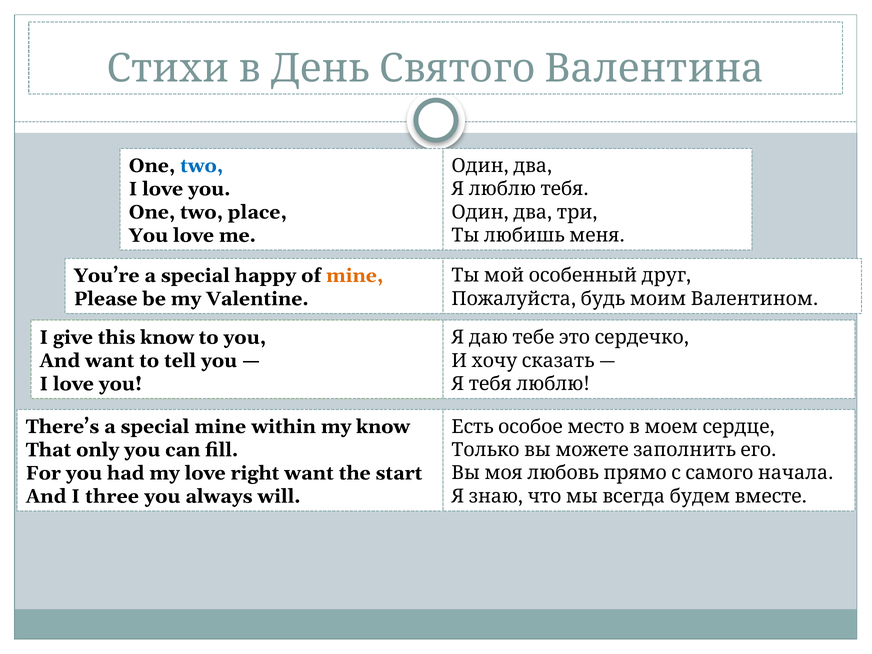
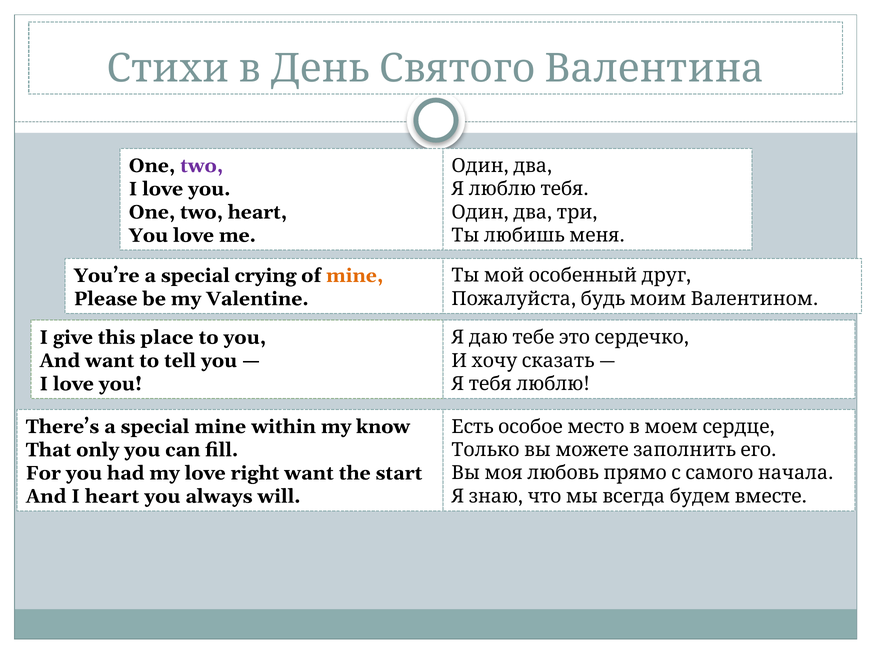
two colour: blue -> purple (202, 166)
two place: place -> heart (257, 212)
happy: happy -> crying (266, 276)
this know: know -> place (167, 337)
I three: three -> heart (112, 496)
